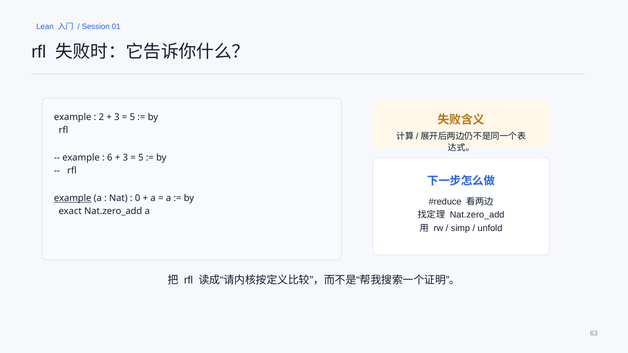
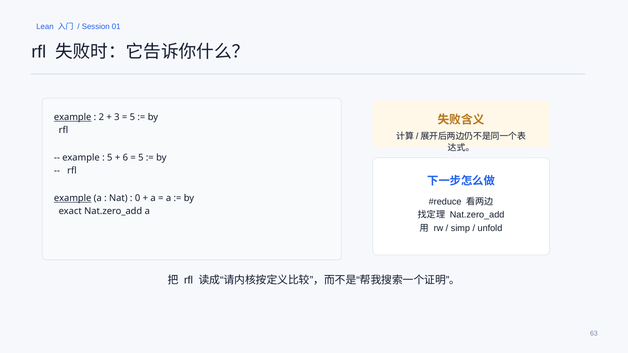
example underline: none -> present (73, 117)
6: 6 -> 5 (110, 158)
3: 3 -> 6 (125, 158)
